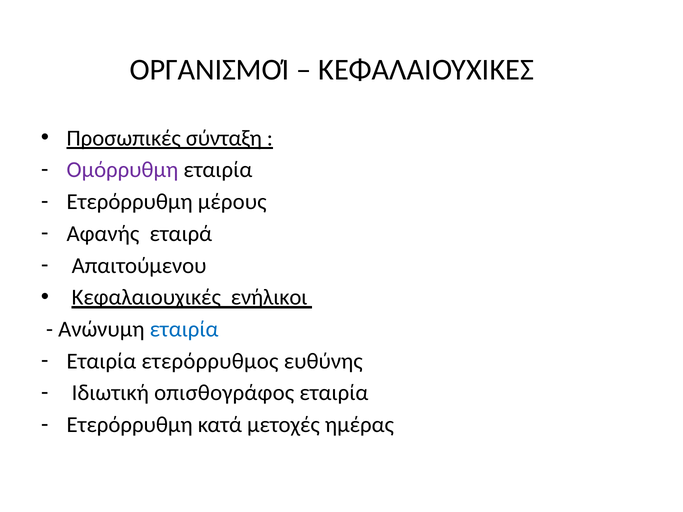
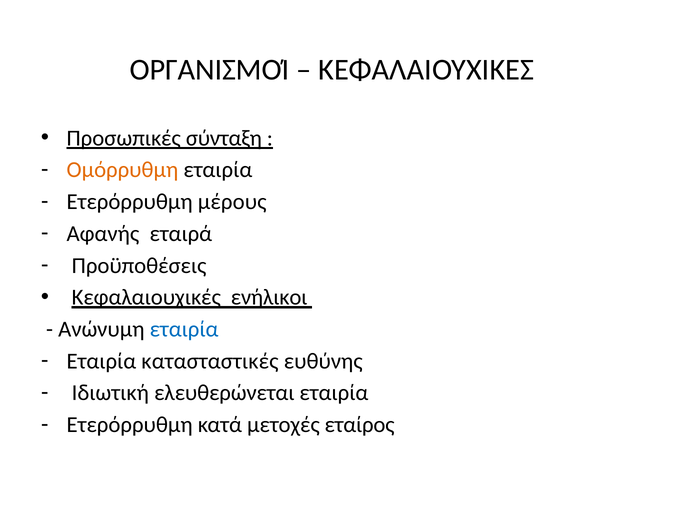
Ομόρρυθμη colour: purple -> orange (122, 170)
Απαιτούμενου: Απαιτούμενου -> Προϋποθέσεις (139, 266)
ετερόρρυθμος: ετερόρρυθμος -> κατασταστικές (210, 361)
οπισθογράφος: οπισθογράφος -> ελευθερώνεται (224, 393)
ημέρας: ημέρας -> εταίρος (360, 425)
